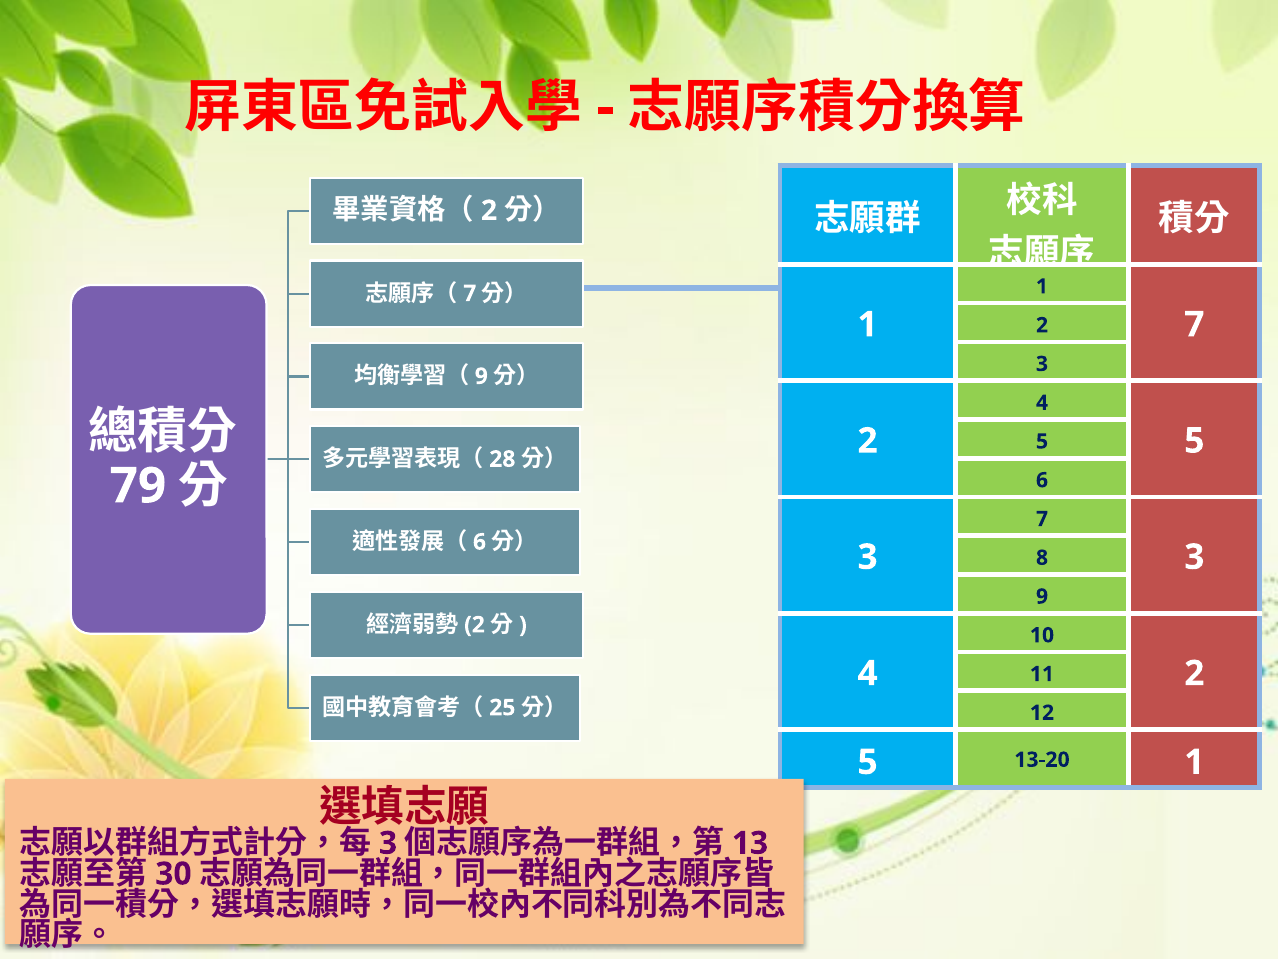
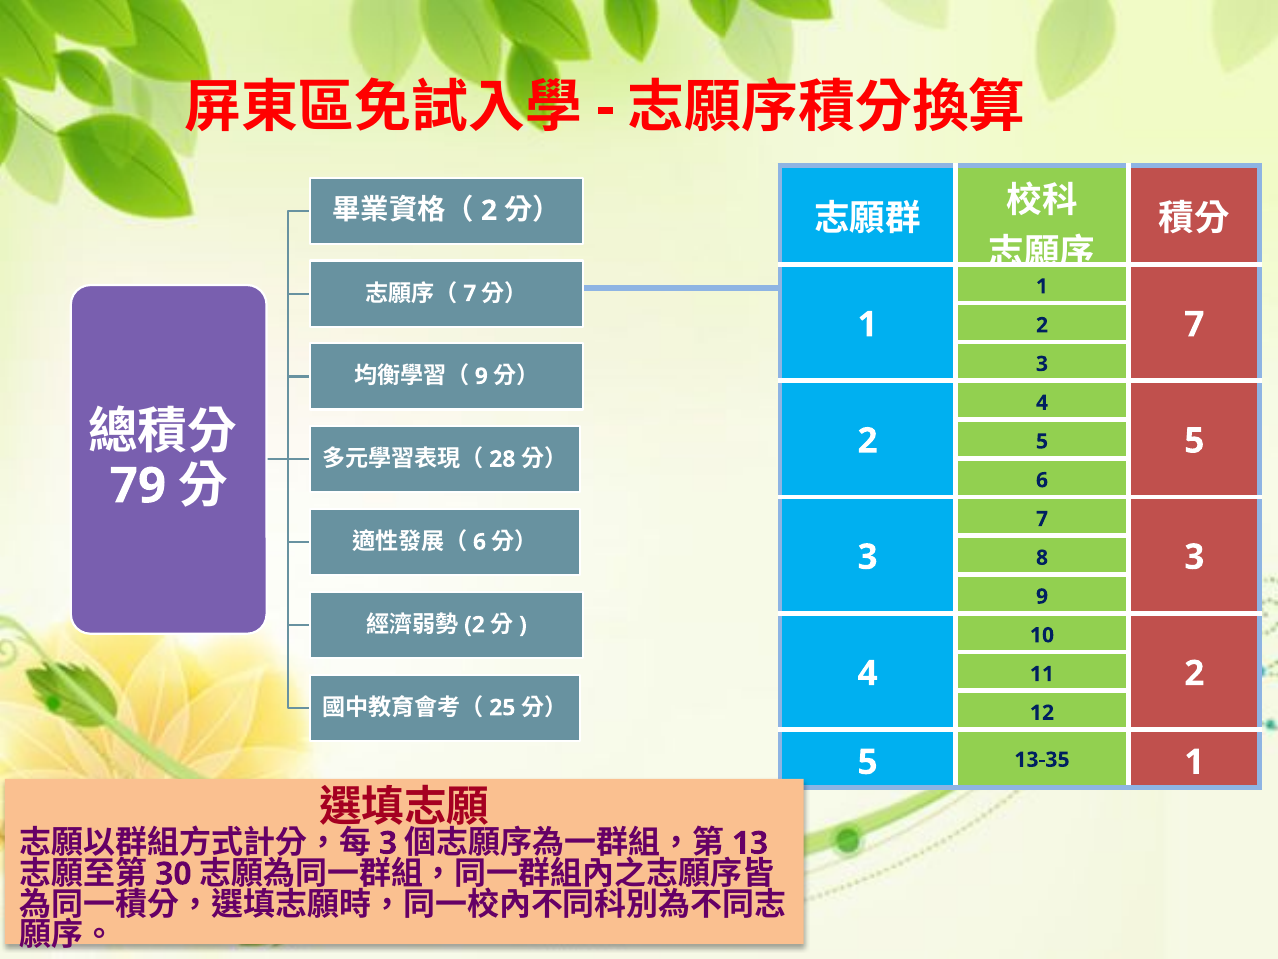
13-20: 13-20 -> 13-35 (1042, 759)
